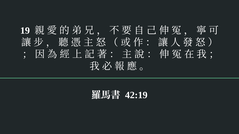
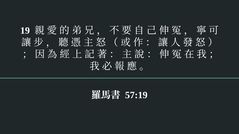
42:19: 42:19 -> 57:19 (136, 95)
